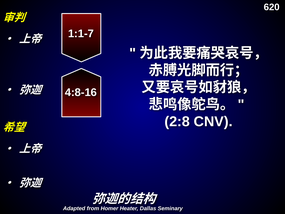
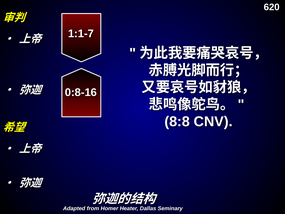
4:8-16: 4:8-16 -> 0:8-16 (81, 92)
2:8: 2:8 -> 8:8 (177, 122)
